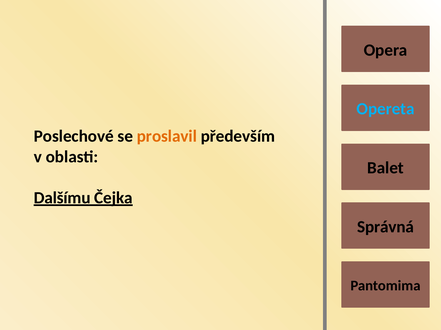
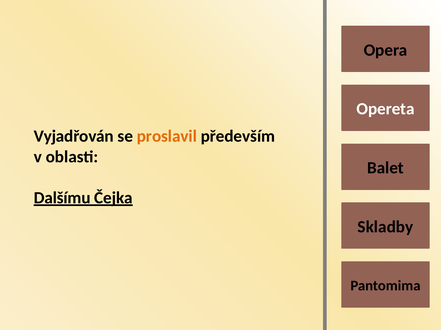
Opereta colour: light blue -> white (386, 109)
Poslechové: Poslechové -> Vyjadřován (74, 137)
Správná: Správná -> Skladby (385, 227)
